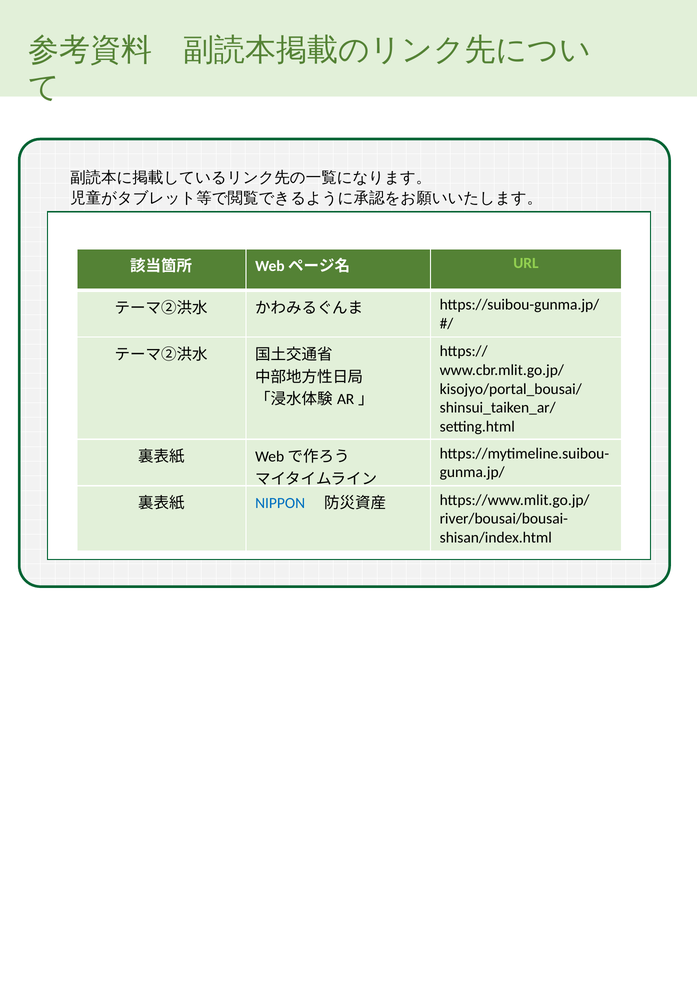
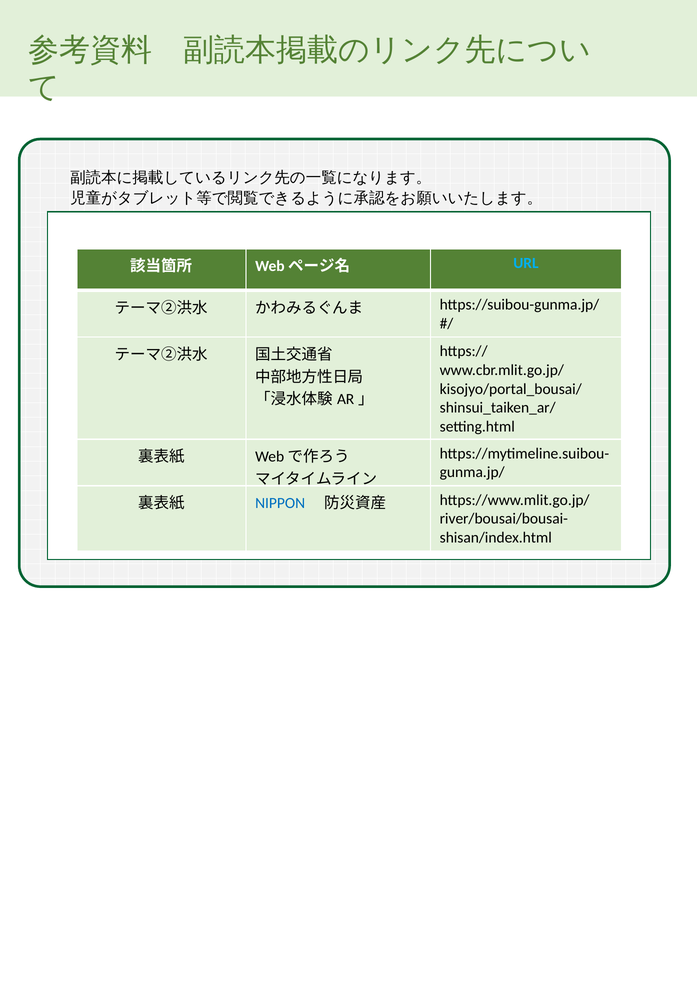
URL colour: light green -> light blue (526, 263)
